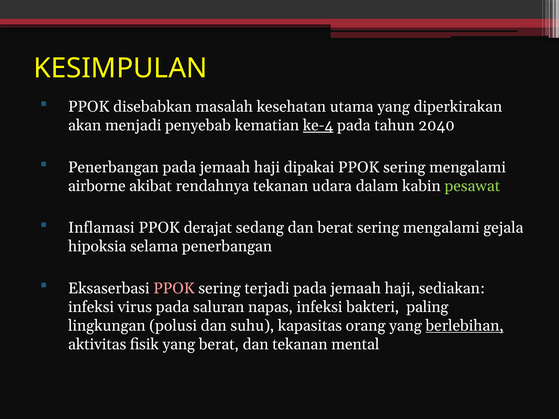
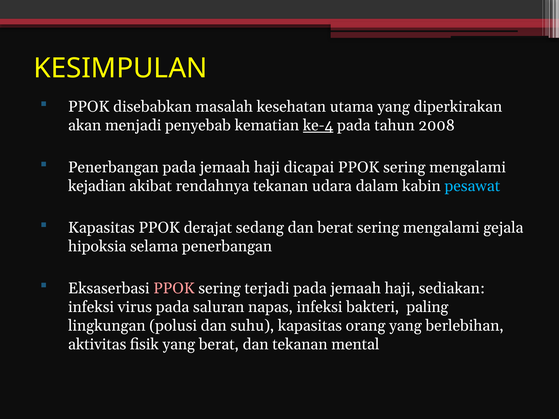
2040: 2040 -> 2008 (437, 125)
dipakai: dipakai -> dicapai (309, 167)
airborne: airborne -> kejadian (97, 186)
pesawat colour: light green -> light blue (472, 186)
Inflamasi: Inflamasi -> Kapasitas (101, 228)
berlebihan underline: present -> none (465, 326)
